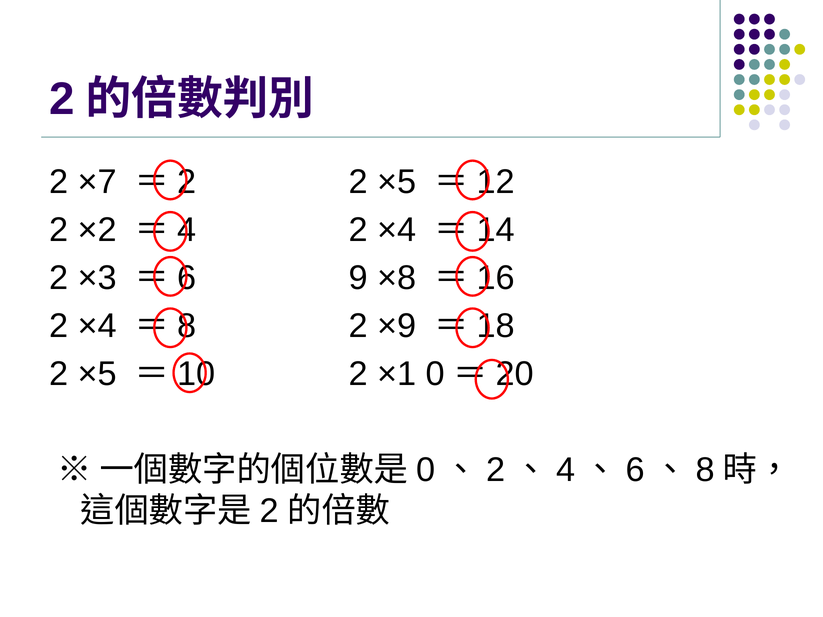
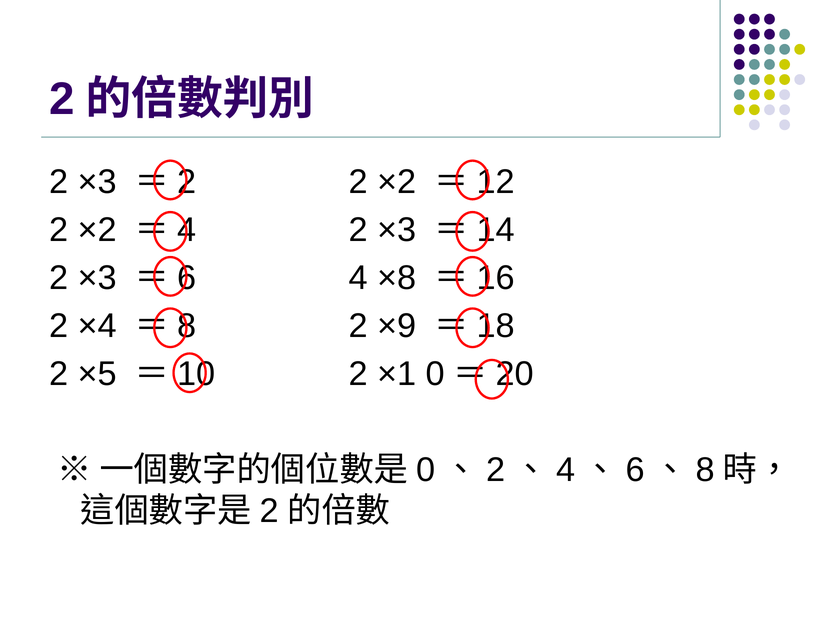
×7: ×7 -> ×3 (97, 182)
2 2 ×5: ×5 -> ×2 (397, 182)
×4: ×4 -> ×3 (397, 230)
9: 9 -> 4 (358, 278)
